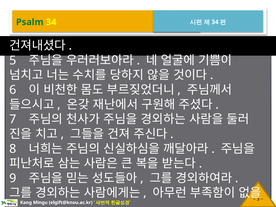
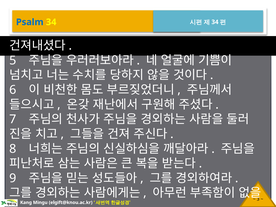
Psalm colour: green -> blue (30, 22)
